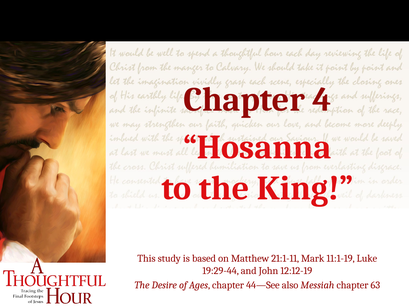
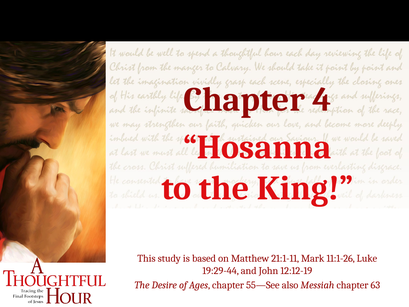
11:1-19: 11:1-19 -> 11:1-26 (341, 258)
44—See: 44—See -> 55—See (263, 285)
